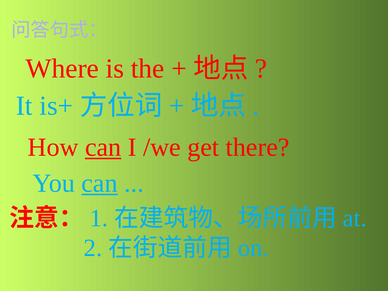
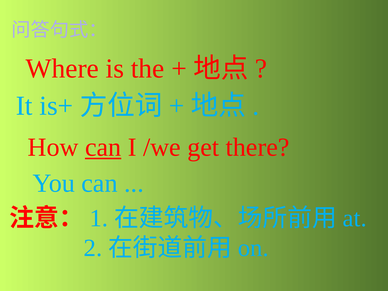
can underline: present -> none (100, 183)
